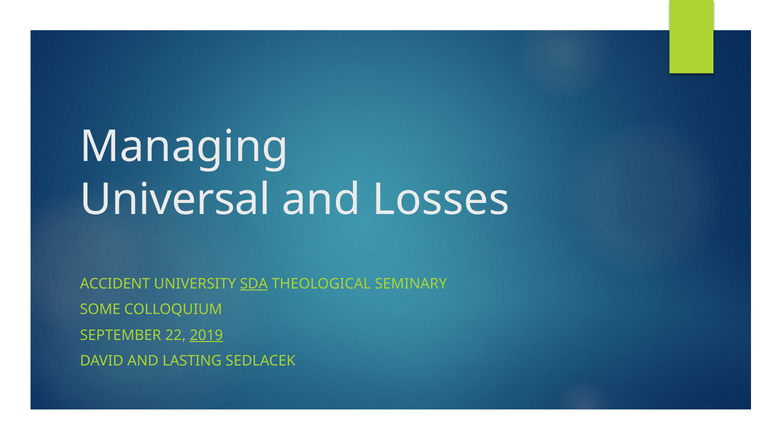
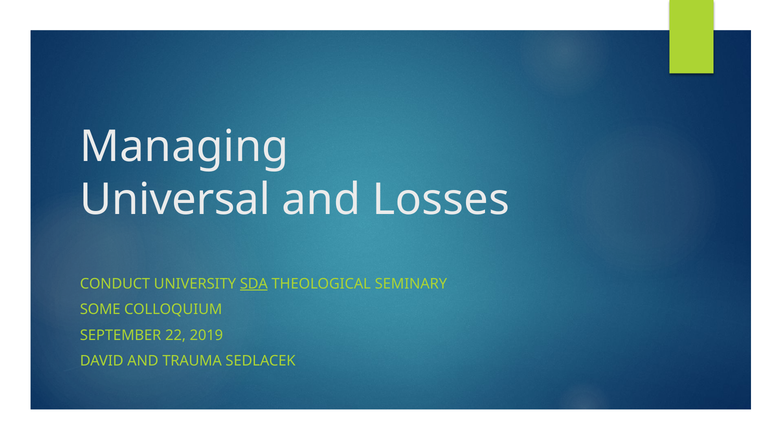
ACCIDENT: ACCIDENT -> CONDUCT (115, 284)
2019 underline: present -> none (206, 335)
LASTING: LASTING -> TRAUMA (192, 361)
